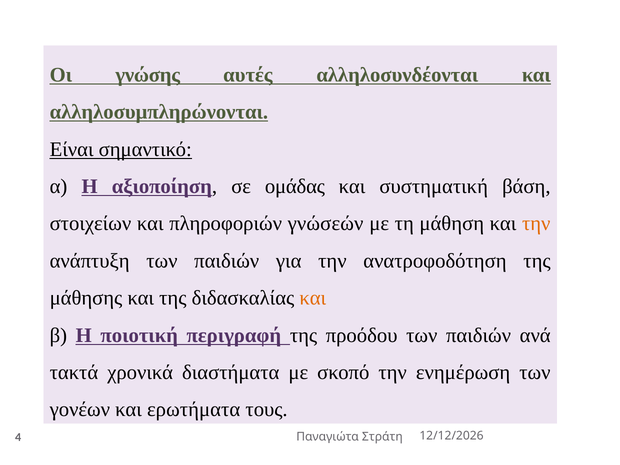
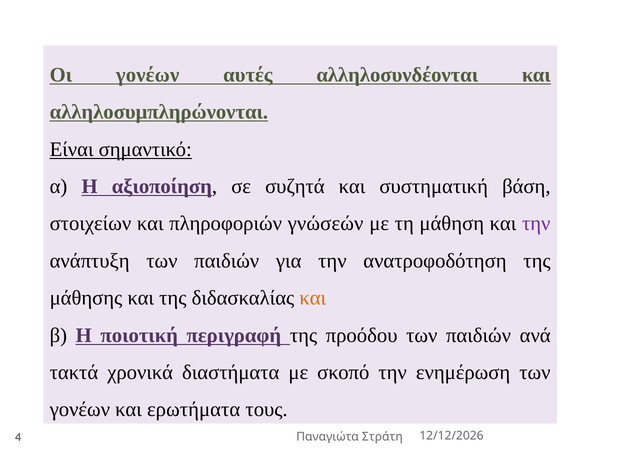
Οι γνώσης: γνώσης -> γονέων (148, 75)
ομάδας: ομάδας -> συζητά (295, 186)
την colour: orange -> purple (536, 224)
